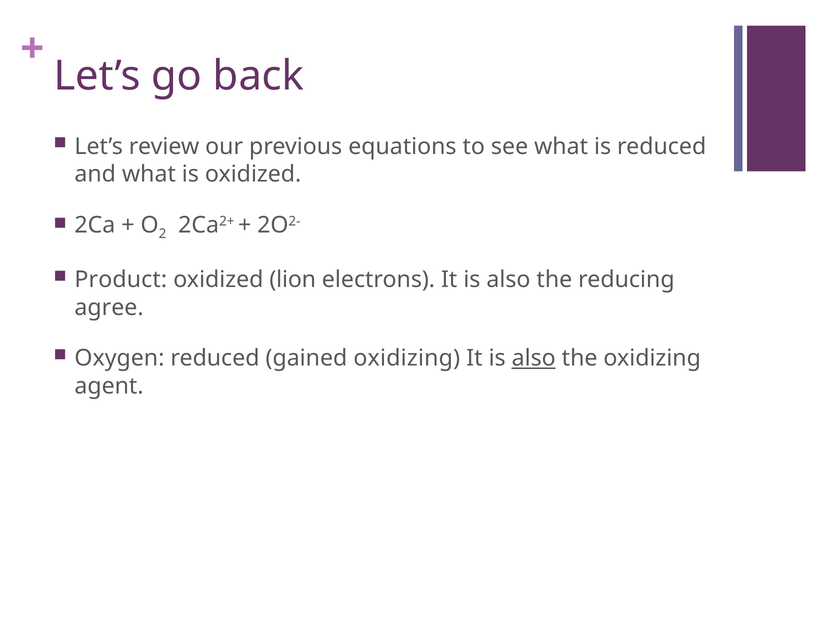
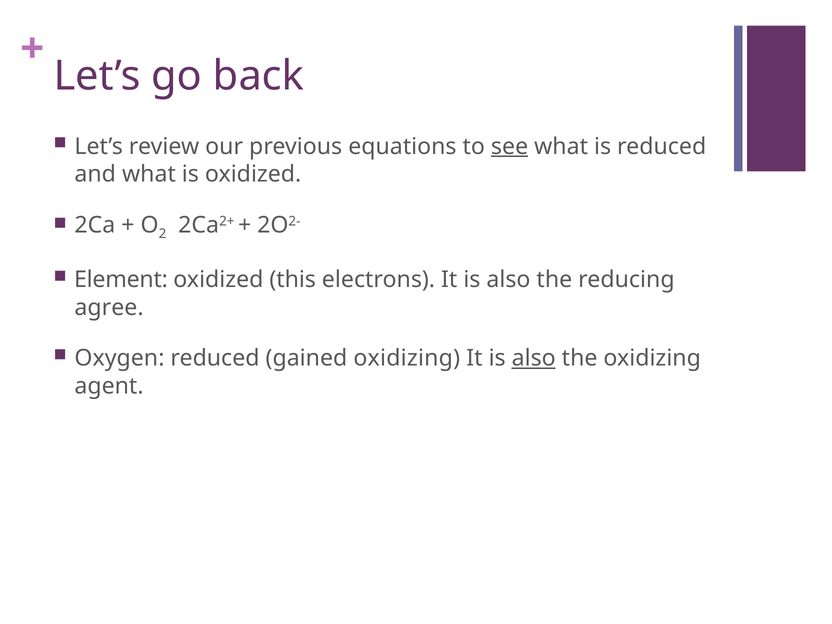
see underline: none -> present (510, 146)
Product: Product -> Element (121, 280)
lion: lion -> this (293, 280)
